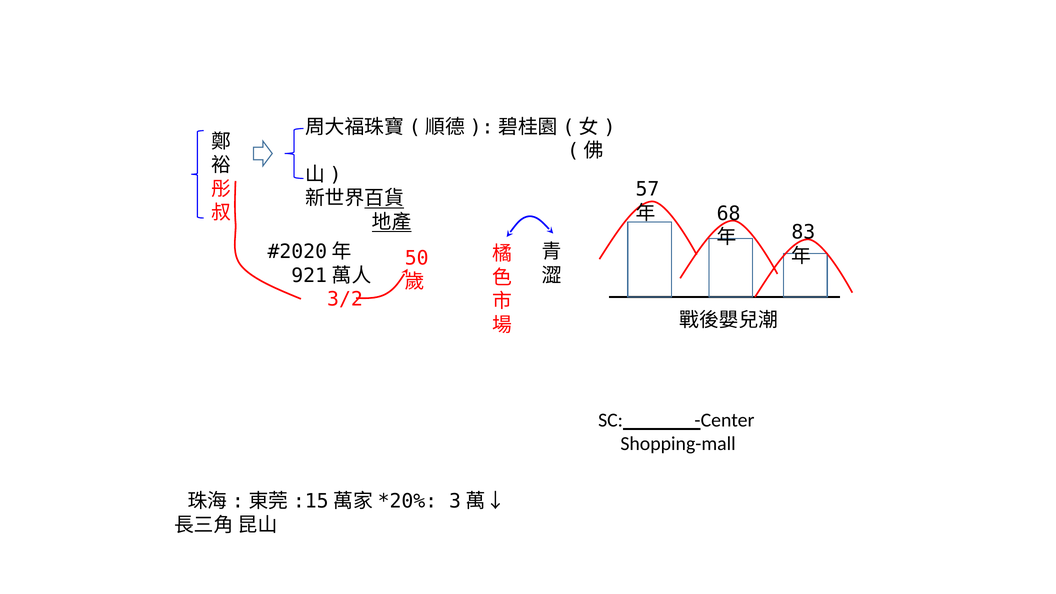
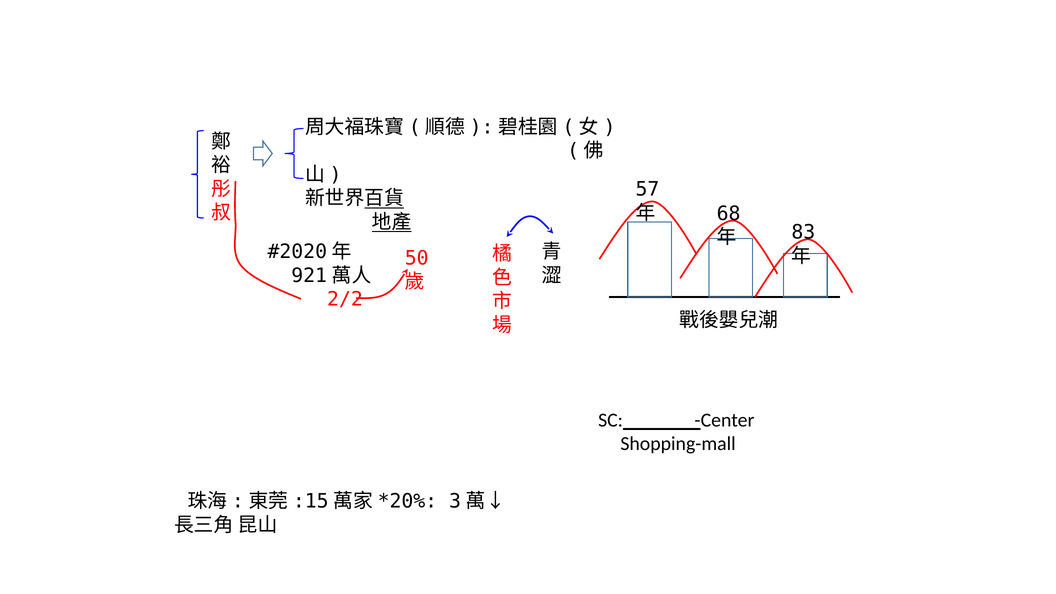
3/2: 3/2 -> 2/2 (345, 299)
